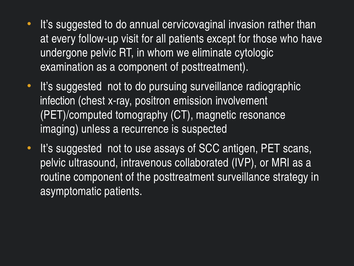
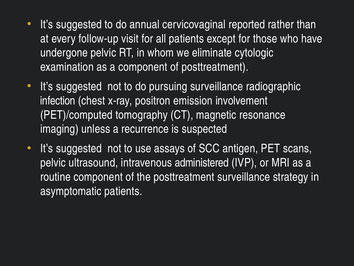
invasion: invasion -> reported (247, 24)
collaborated: collaborated -> administered (202, 162)
